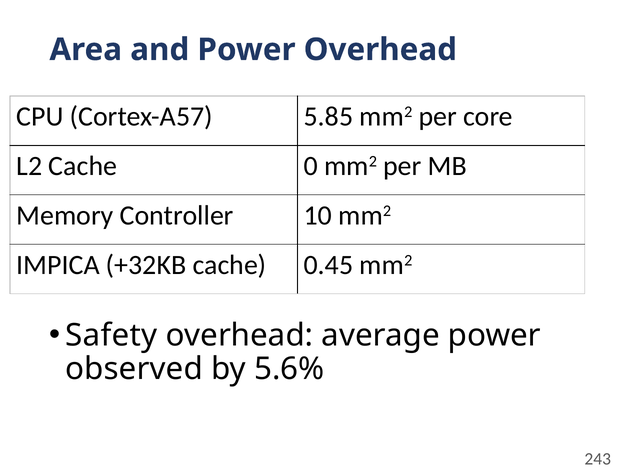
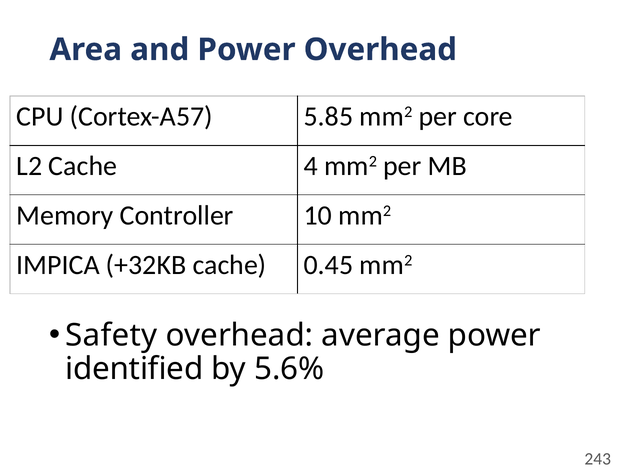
0: 0 -> 4 (311, 166)
observed: observed -> identified (134, 369)
